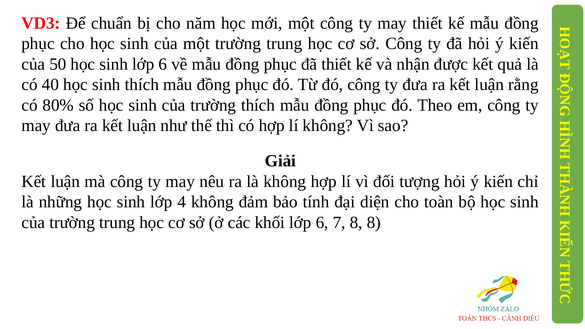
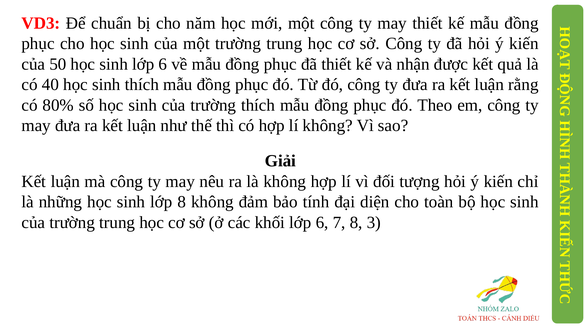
lớp 4: 4 -> 8 (182, 202)
8 8: 8 -> 3 (374, 222)
